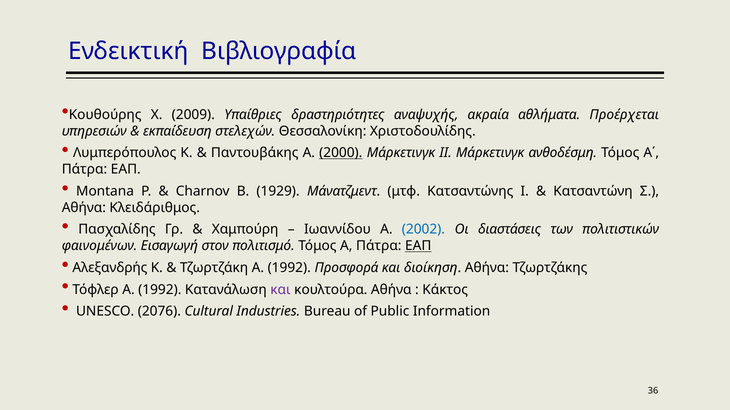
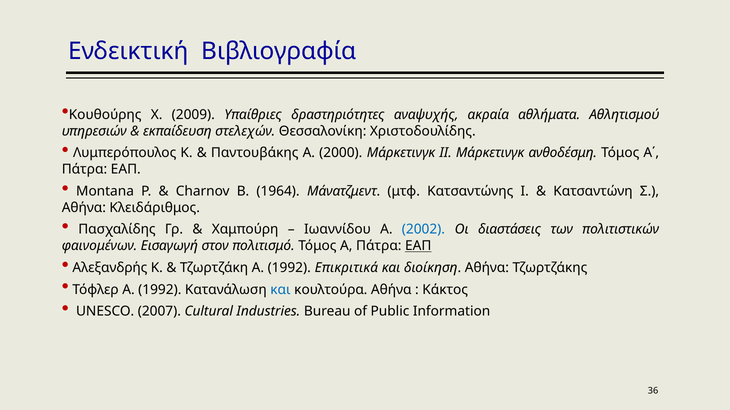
Προέρχεται: Προέρχεται -> Αθλητισμού (624, 115)
2000 underline: present -> none (341, 153)
1929: 1929 -> 1964 (278, 191)
Προσφορά: Προσφορά -> Επικριτικά (346, 268)
και colour: purple -> blue (280, 290)
2076: 2076 -> 2007 (159, 312)
